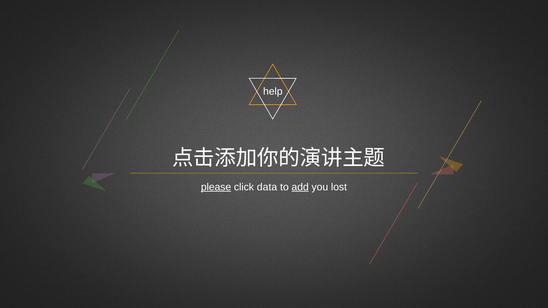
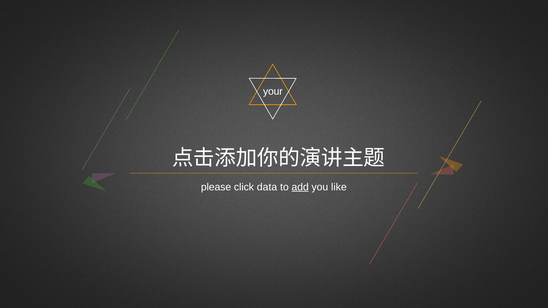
help: help -> your (273, 92)
please underline: present -> none (216, 187)
lost: lost -> like (339, 187)
